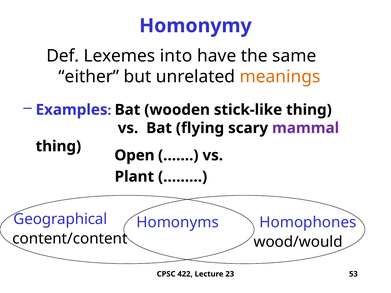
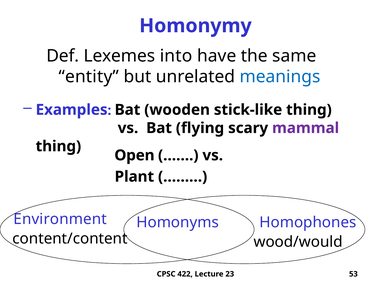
either: either -> entity (89, 77)
meanings colour: orange -> blue (280, 77)
Geographical: Geographical -> Environment (60, 219)
